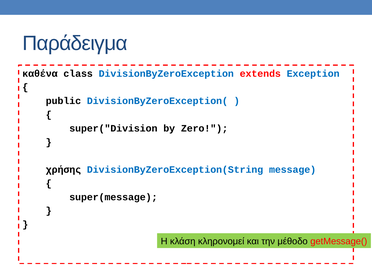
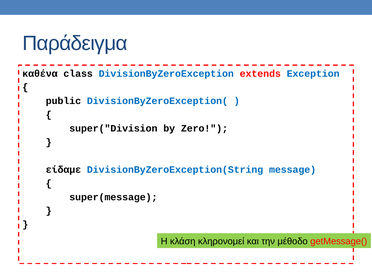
χρήσης: χρήσης -> είδαμε (63, 170)
